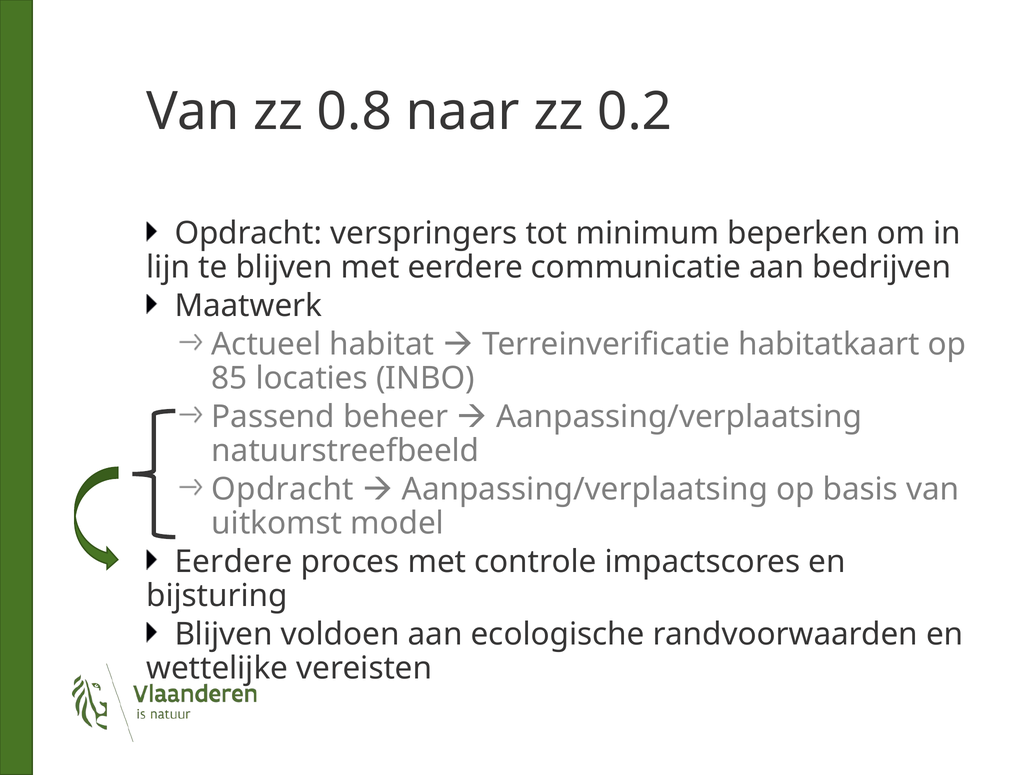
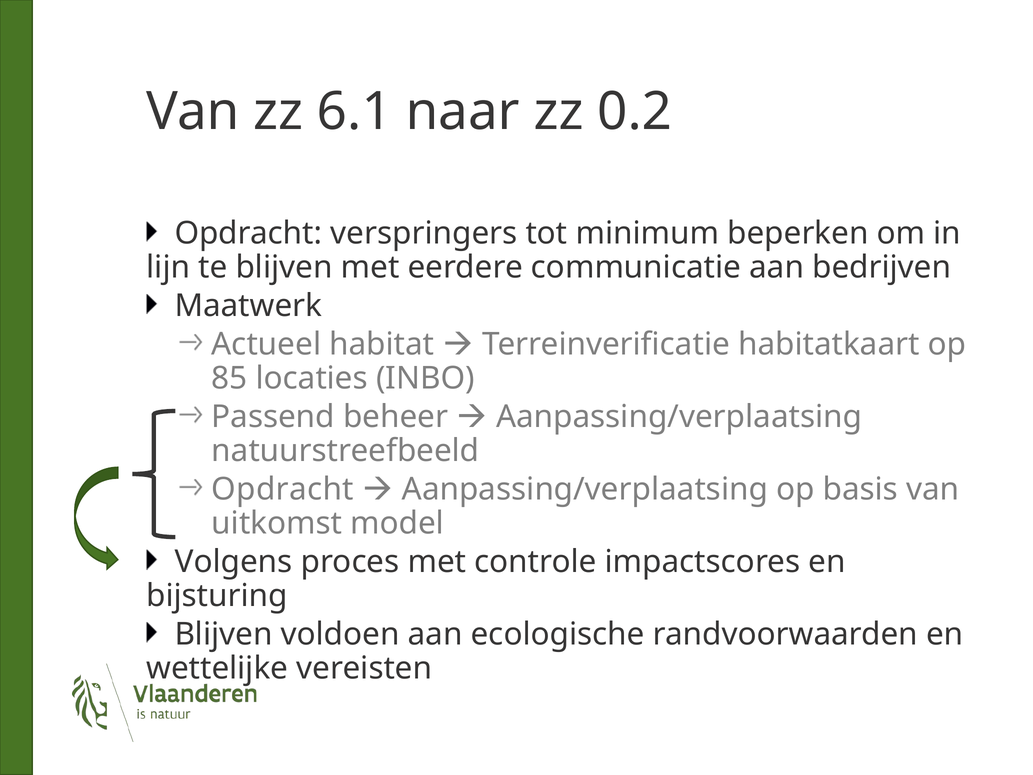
0.8: 0.8 -> 6.1 (354, 112)
Eerdere: Eerdere -> Volgens (234, 561)
